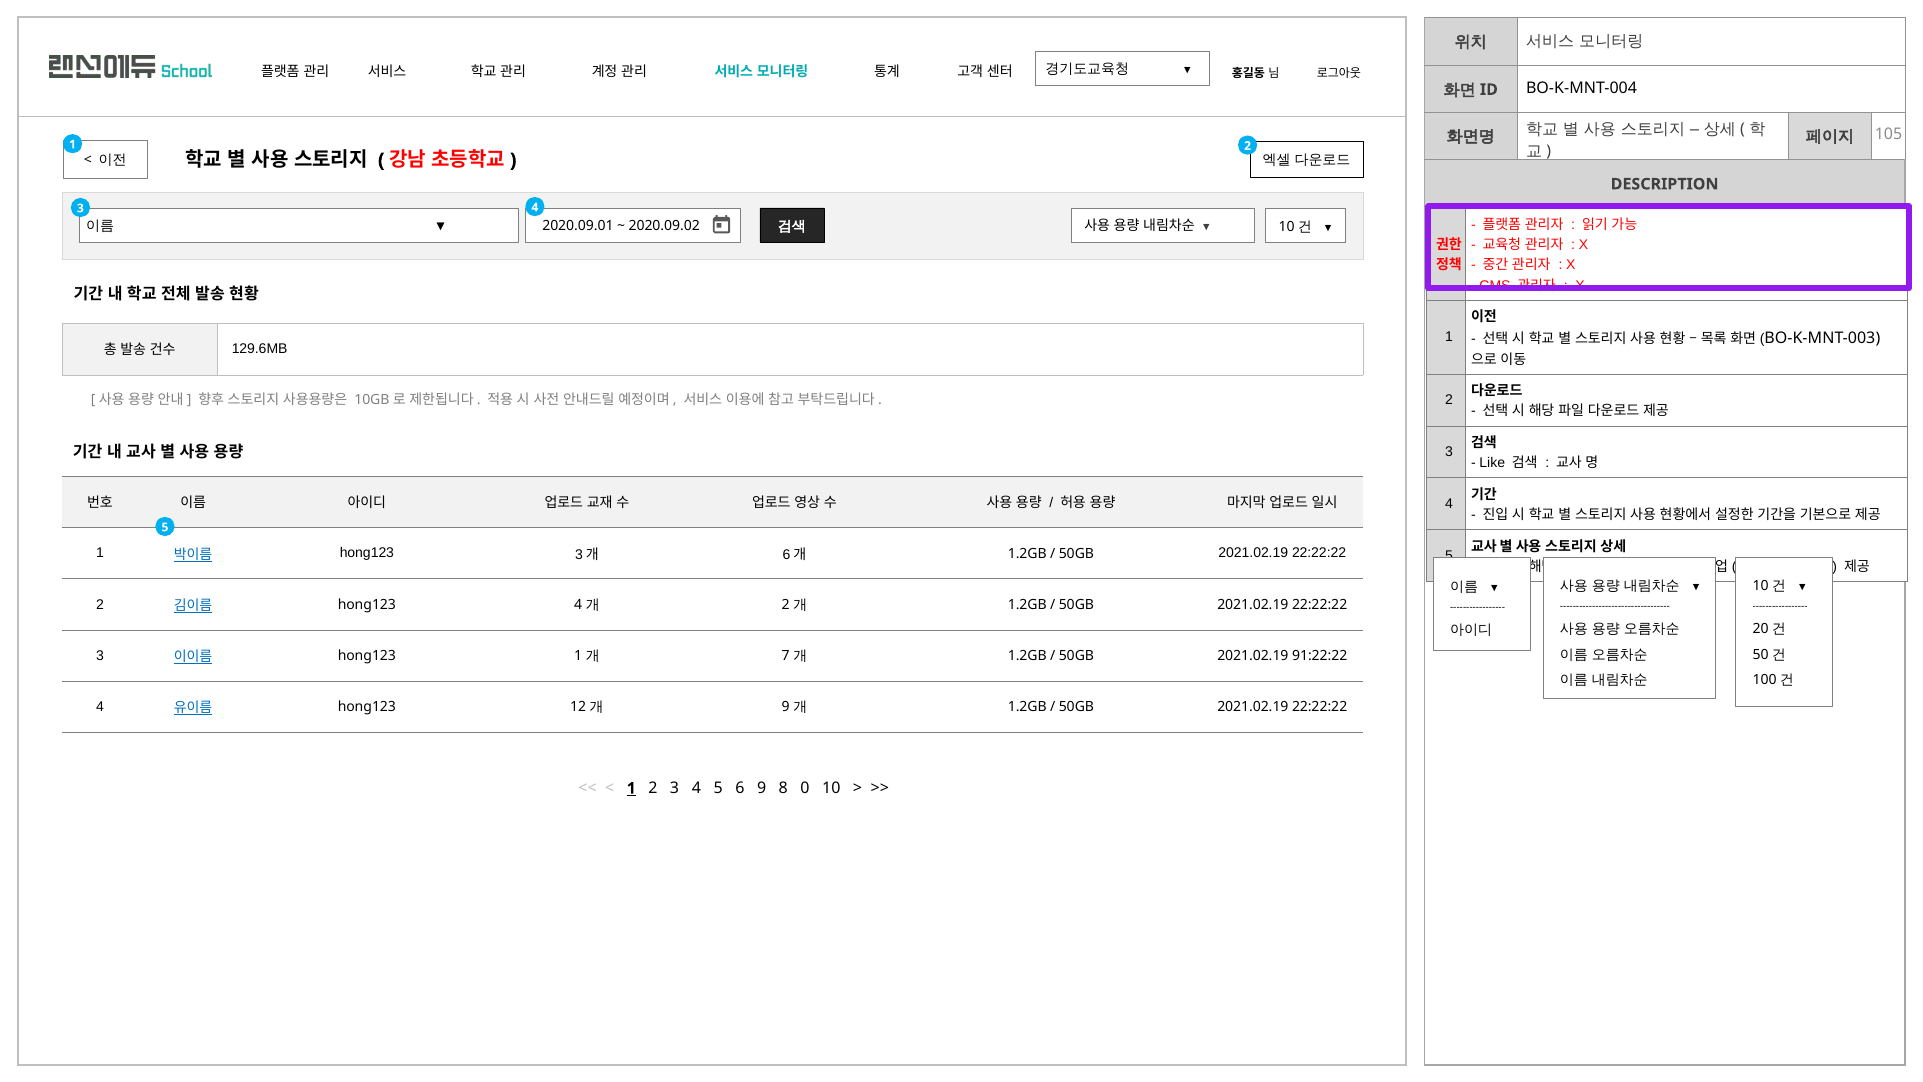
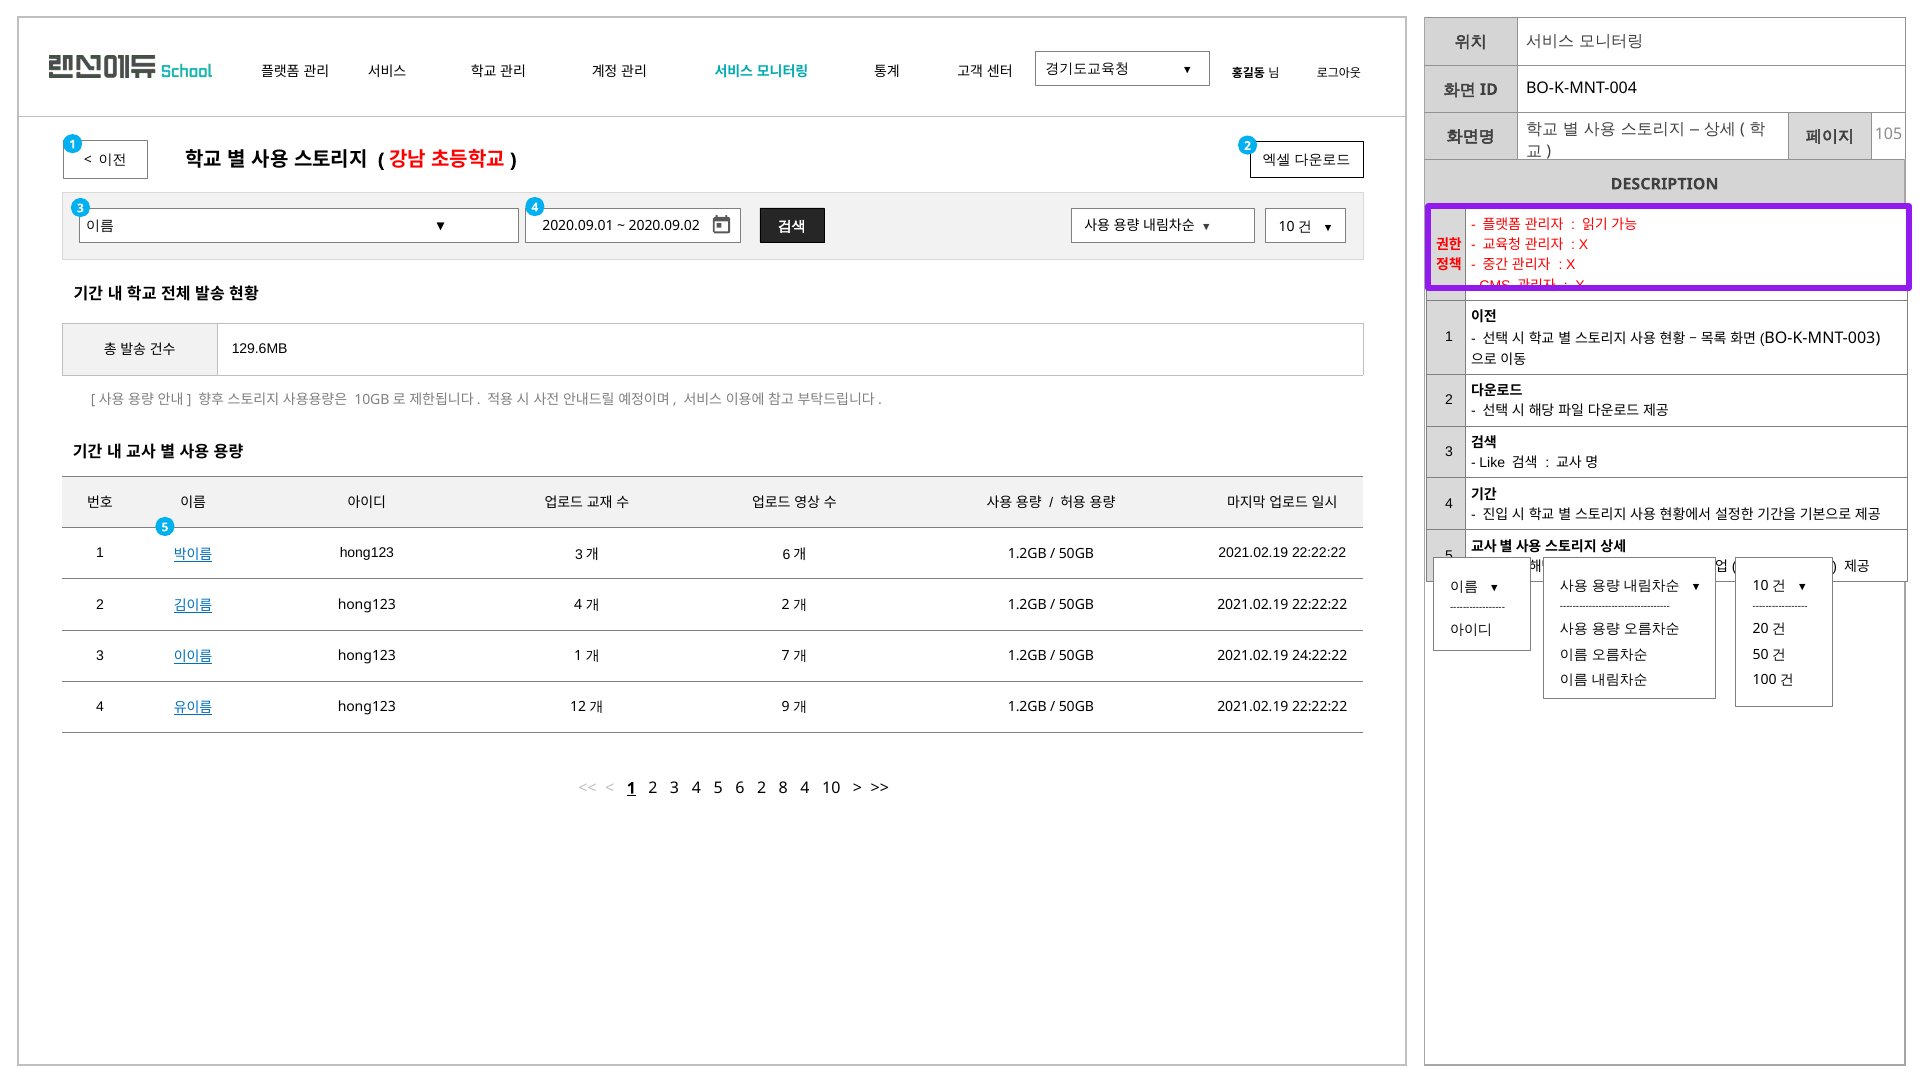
91:22:22: 91:22:22 -> 24:22:22 (1320, 656)
6 9: 9 -> 2 (762, 788)
8 0: 0 -> 4 (805, 788)
